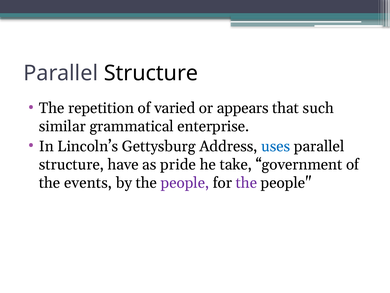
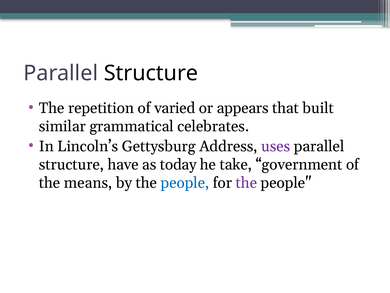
such: such -> built (318, 108)
enterprise: enterprise -> celebrates (213, 126)
uses colour: blue -> purple (276, 146)
pride: pride -> today (178, 164)
events: events -> means (88, 182)
people colour: purple -> blue (185, 182)
